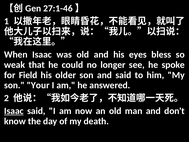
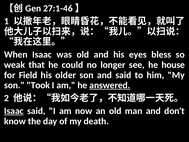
spoke: spoke -> house (173, 65)
Your: Your -> Took (38, 85)
answered underline: none -> present (110, 85)
